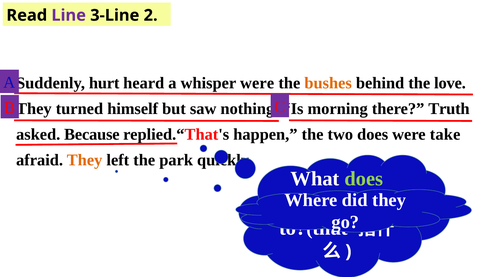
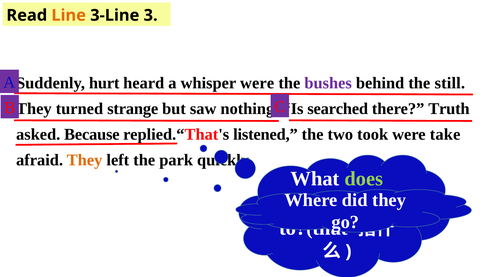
Line colour: purple -> orange (69, 15)
2: 2 -> 3 (151, 15)
bushes colour: orange -> purple (328, 83)
love: love -> still (450, 83)
himself: himself -> strange (133, 109)
morning: morning -> searched (338, 109)
happen: happen -> listened (265, 134)
two does: does -> took (373, 134)
